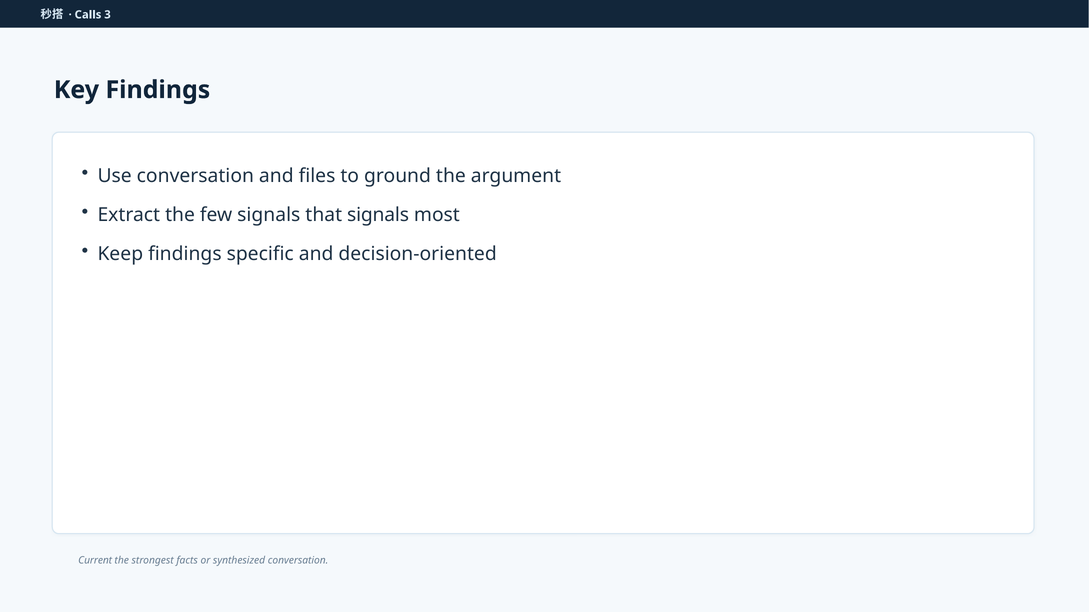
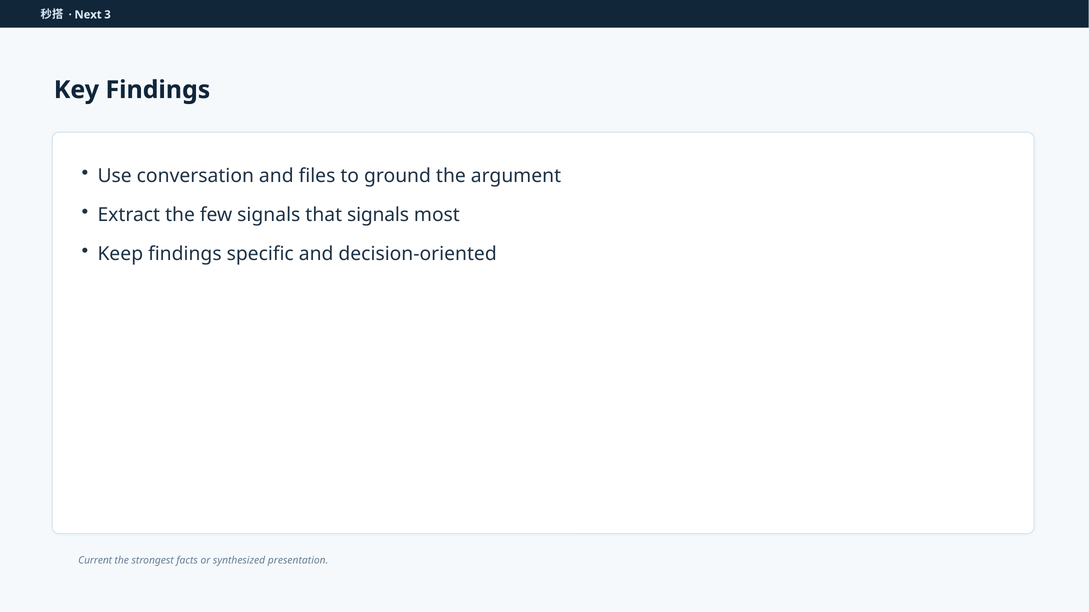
Calls: Calls -> Next (88, 15)
synthesized conversation: conversation -> presentation (298, 561)
